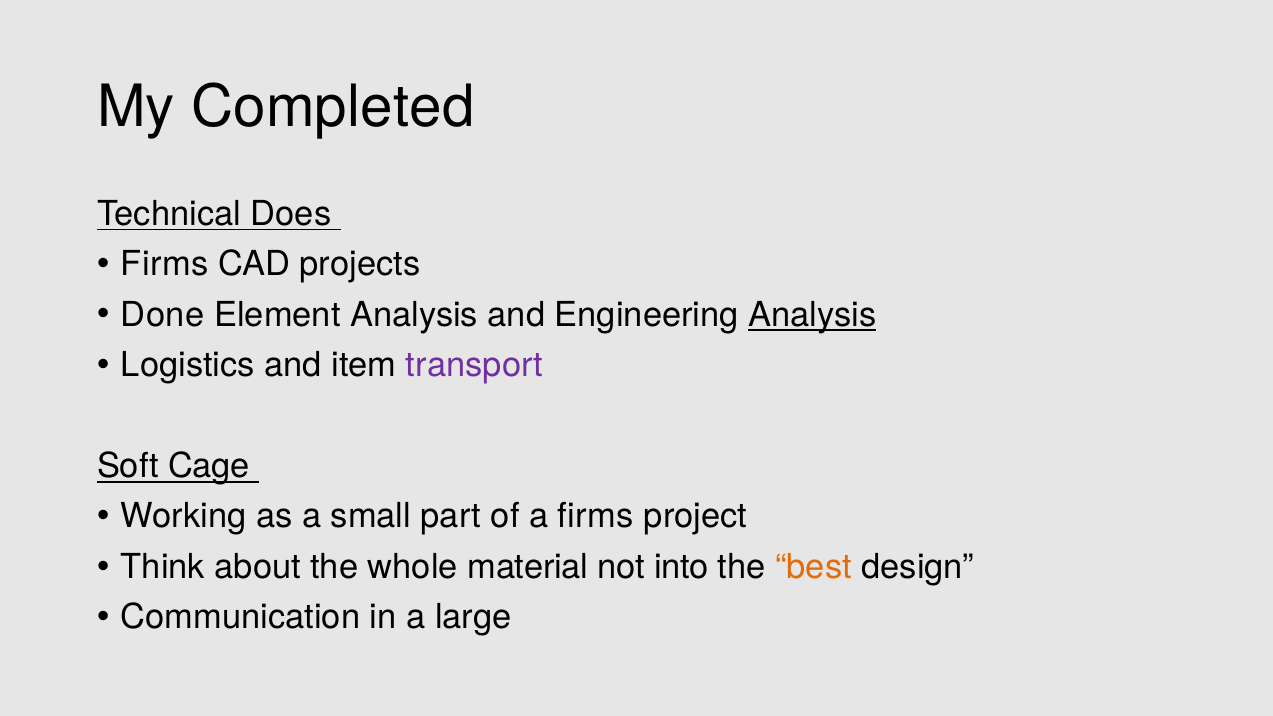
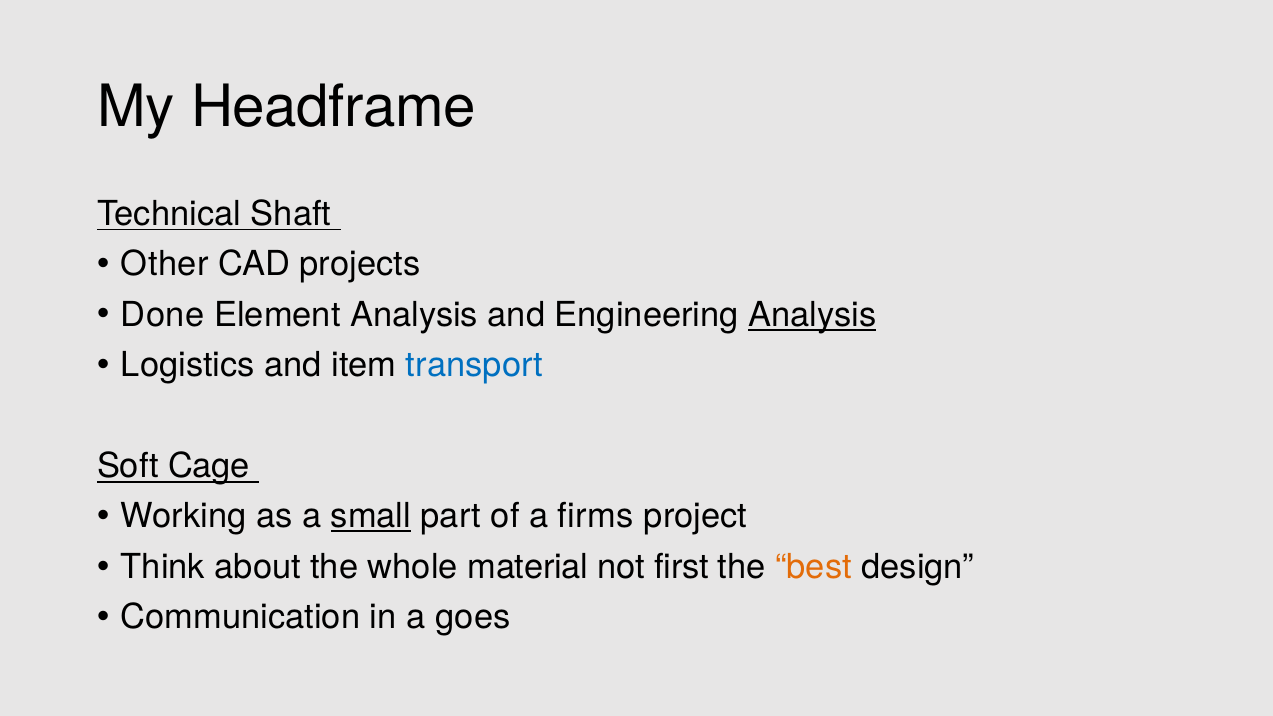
Completed: Completed -> Headframe (333, 107)
Does: Does -> Shaft (291, 214)
Firms: Firms -> Other (165, 264)
transport colour: purple -> blue (474, 365)
small underline: none -> present (371, 517)
into: into -> first (682, 567)
large: large -> goes (473, 618)
